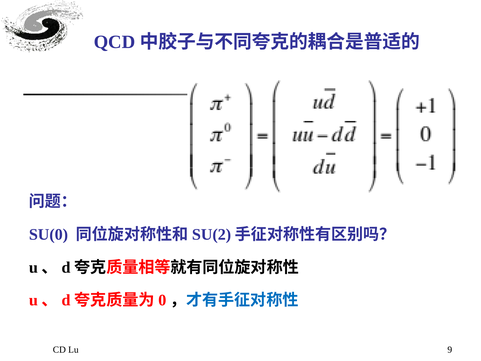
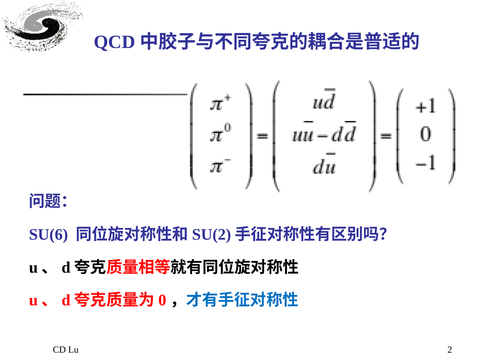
SU(0: SU(0 -> SU(6 (48, 234)
9: 9 -> 2 (450, 349)
